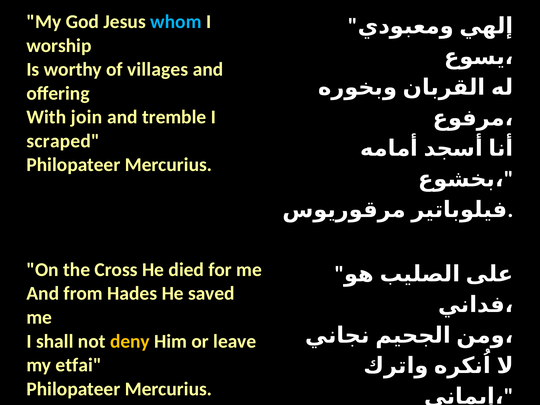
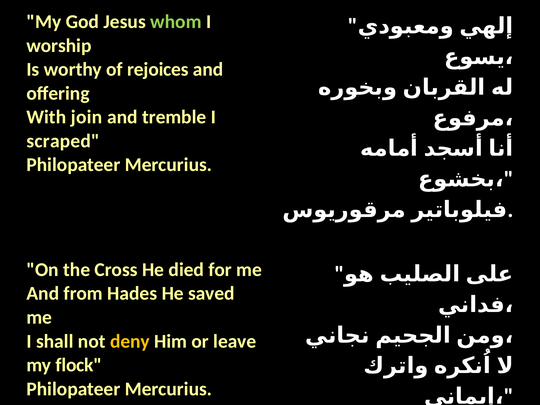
whom colour: light blue -> light green (176, 22)
villages: villages -> rejoices (158, 69)
etfai: etfai -> flock (79, 365)
